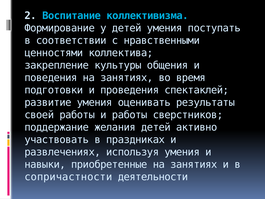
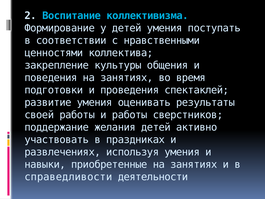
сопричастности: сопричастности -> справедливости (68, 177)
